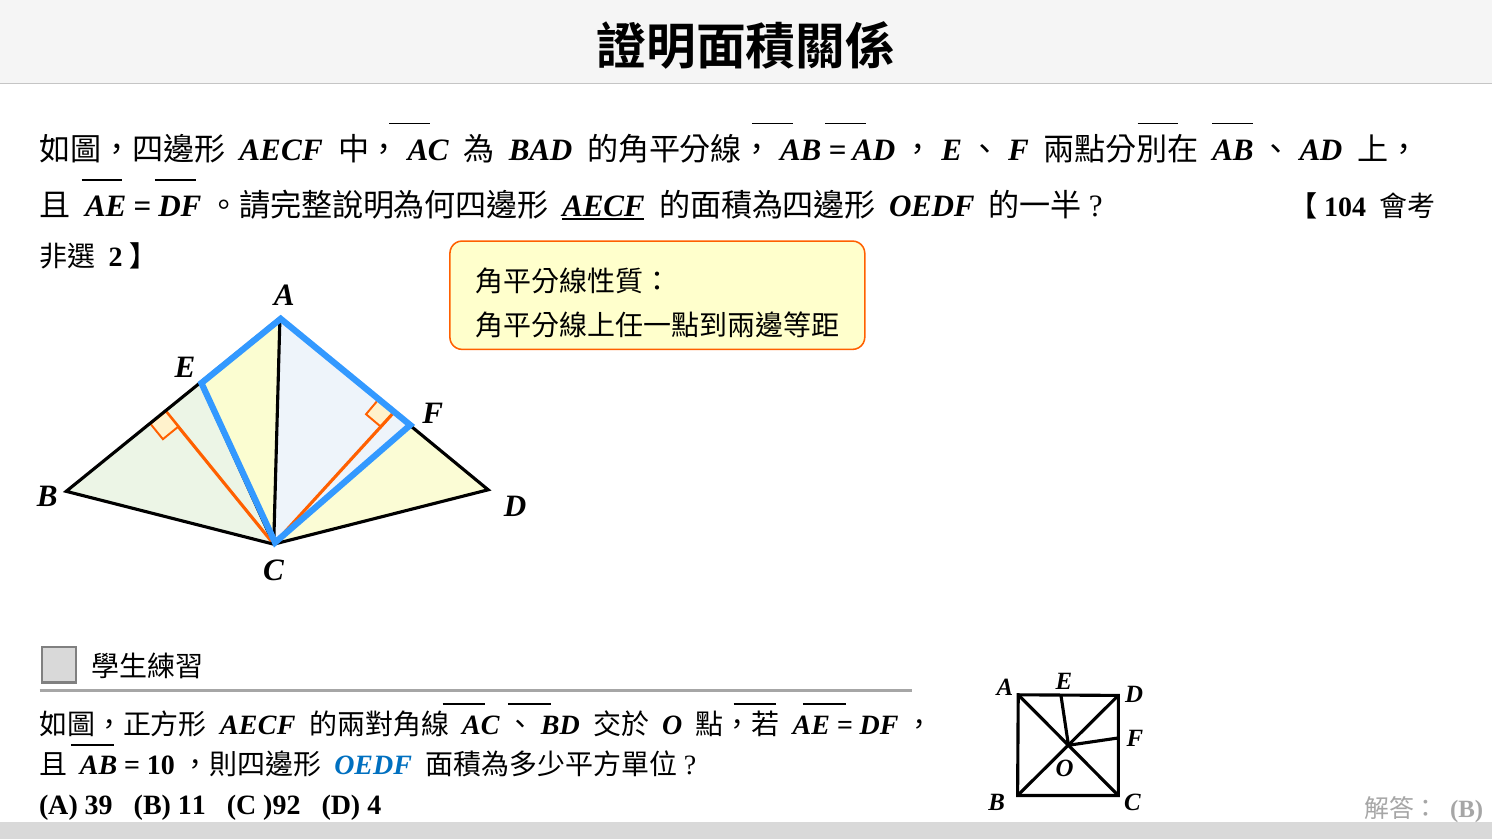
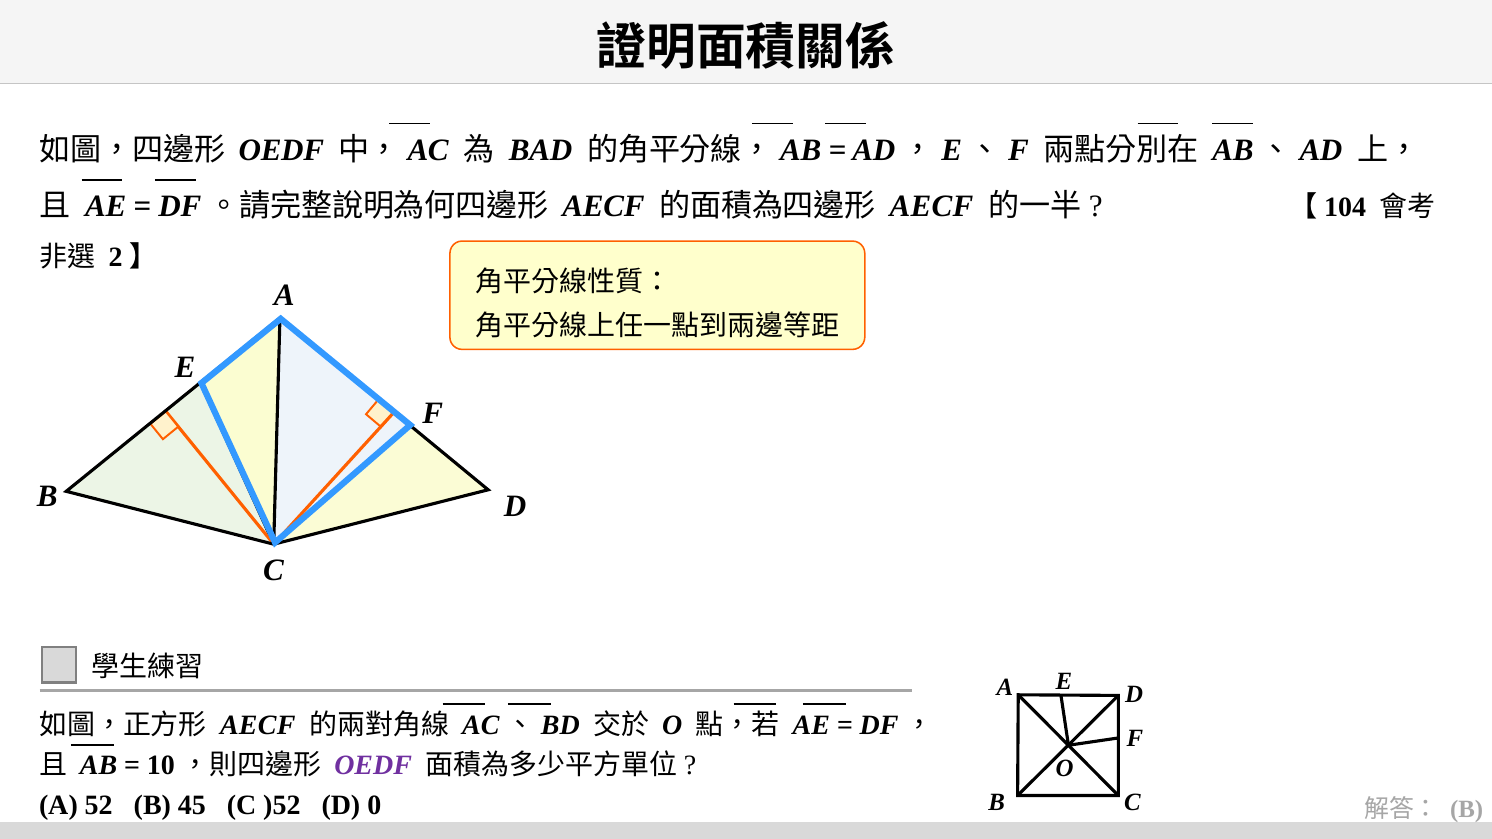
AECF: AECF -> OEDF (281, 150)
AECF underline: present -> none (603, 206)
OEDF: OEDF -> AECF (931, 206)
OEDF colour: blue -> purple (373, 765)
39: 39 -> 52 (99, 806)
11: 11 -> 45 (192, 806)
)92: )92 -> )52 (282, 806)
4: 4 -> 0 (374, 806)
